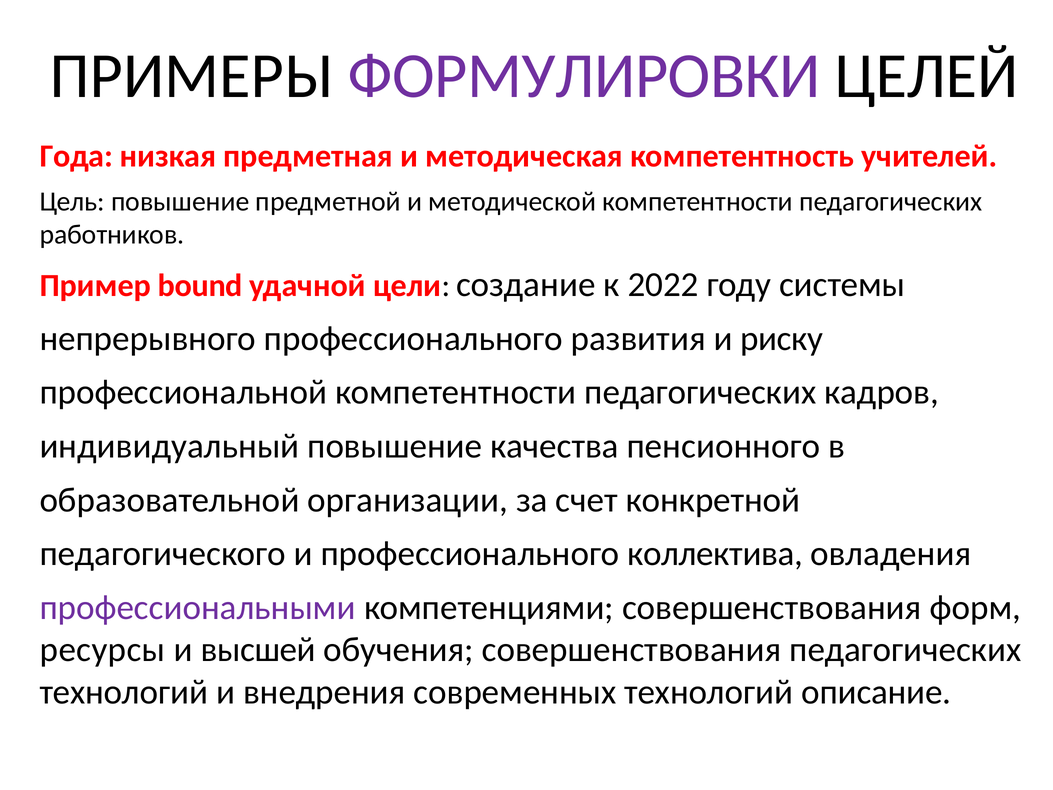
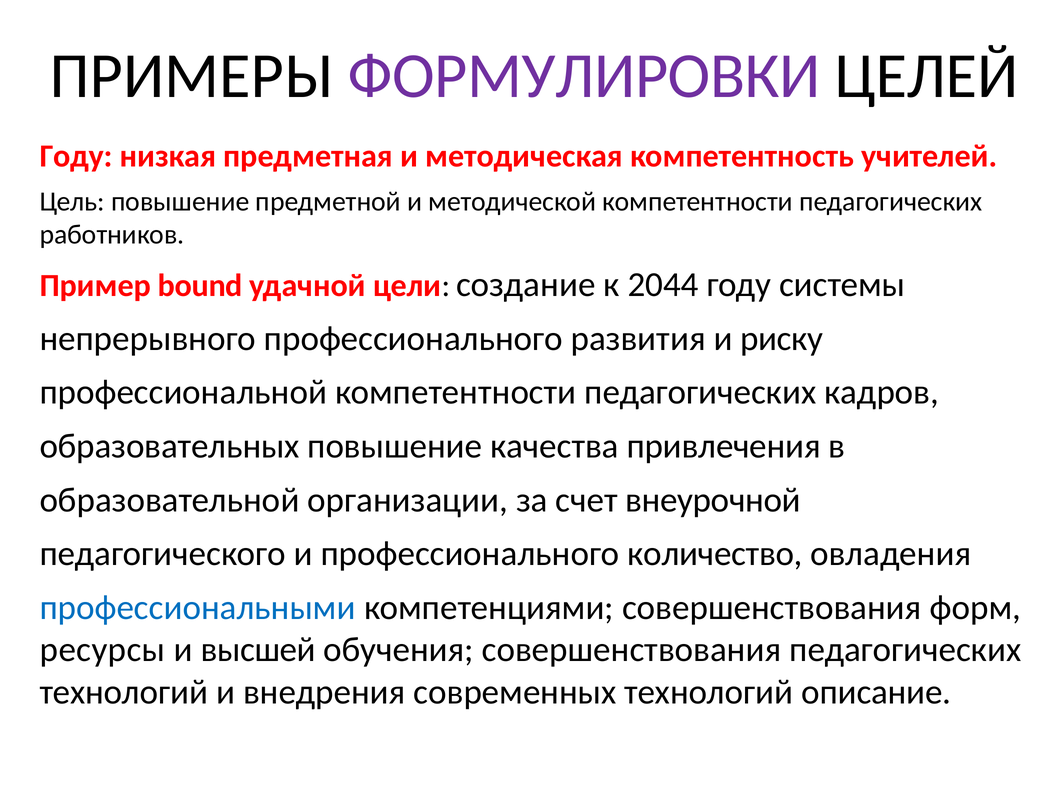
Года: Года -> Году (76, 156)
2022: 2022 -> 2044 (663, 285)
индивидуальный: индивидуальный -> образовательных (170, 446)
пенсионного: пенсионного -> привлечения (724, 446)
конкретной: конкретной -> внеурочной (713, 500)
коллектива: коллектива -> количество (715, 554)
профессиональными colour: purple -> blue (198, 607)
